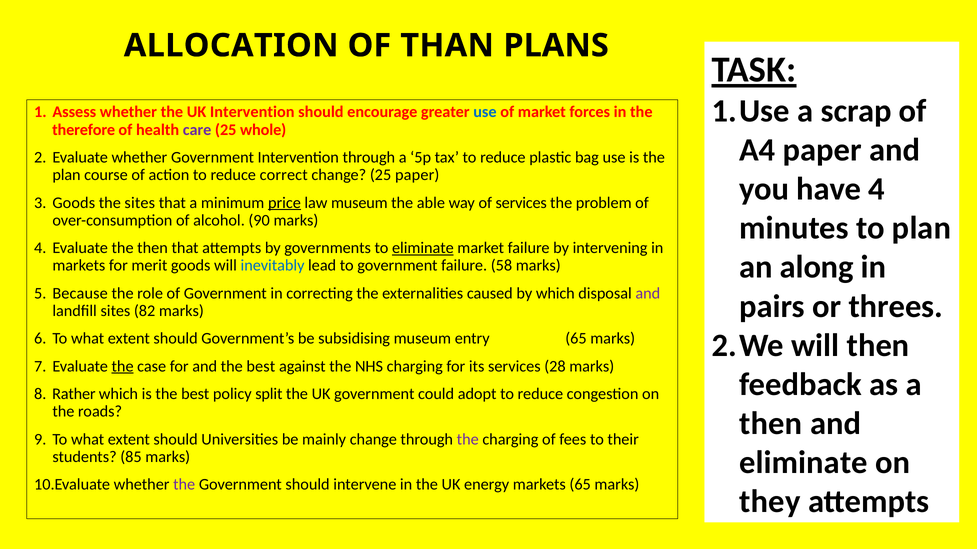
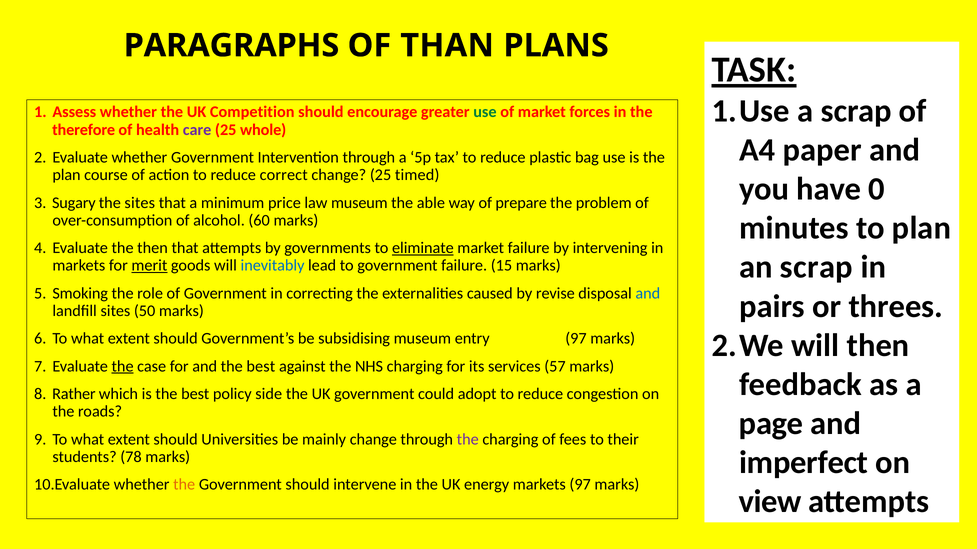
ALLOCATION: ALLOCATION -> PARAGRAPHS (231, 46)
UK Intervention: Intervention -> Competition (252, 112)
use colour: blue -> green (485, 112)
25 paper: paper -> timed (417, 175)
have 4: 4 -> 0 (877, 189)
Goods: Goods -> Sugary (74, 203)
price underline: present -> none (284, 203)
of services: services -> prepare (521, 203)
90: 90 -> 60 (259, 220)
an along: along -> scrap (816, 268)
merit underline: none -> present (149, 266)
58: 58 -> 15 (501, 266)
Because: Because -> Smoking (80, 293)
by which: which -> revise (555, 293)
and colour: purple -> blue (648, 293)
82: 82 -> 50 (145, 311)
entry 65: 65 -> 97 (576, 339)
28: 28 -> 57 (555, 367)
split: split -> side (269, 394)
then: then -> page (771, 424)
eliminate: eliminate -> imperfect (804, 463)
85: 85 -> 78 (131, 457)
the colour: purple -> orange (184, 485)
markets 65: 65 -> 97 (580, 485)
they: they -> view (770, 502)
